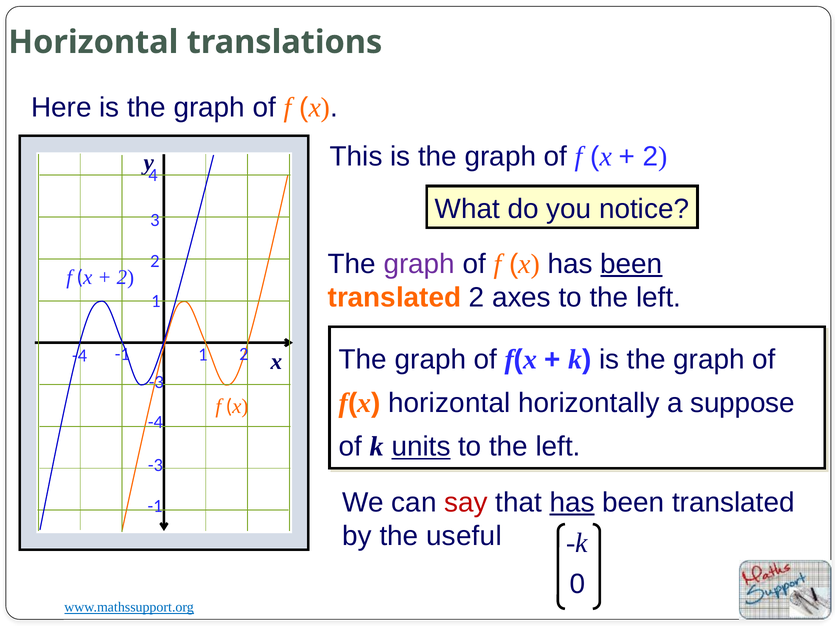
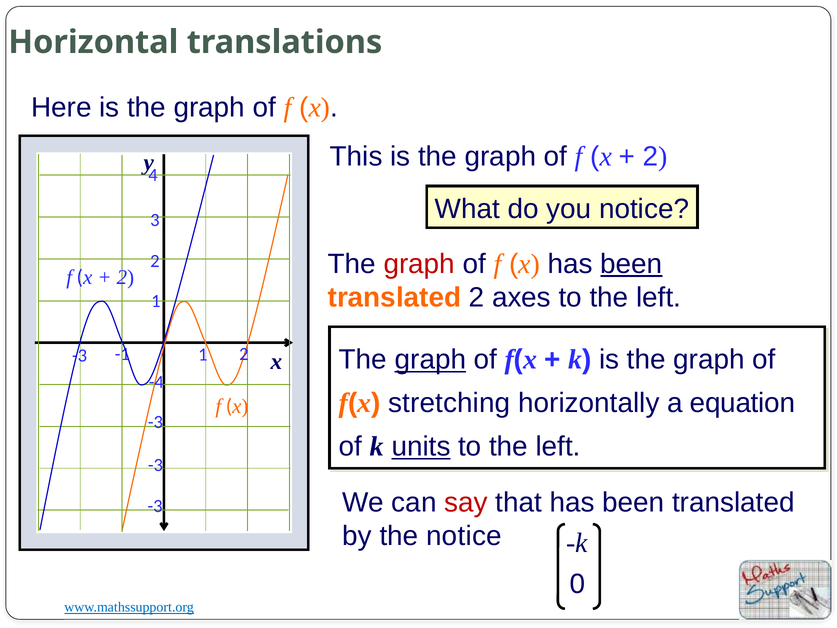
graph colour: purple -> red (419, 264)
graph underline: none -> present (430, 359)
-4: -4 -> -3 (80, 355)
-3: -3 -> -4 (156, 382)
f(x horizontal: horizontal -> stretching (449, 403)
suppose: suppose -> equation (743, 403)
-4: -4 -> -3 (155, 422)
has underline: present -> none (572, 502)
-1: -1 -> -3 (155, 506)
the useful: useful -> notice (464, 536)
